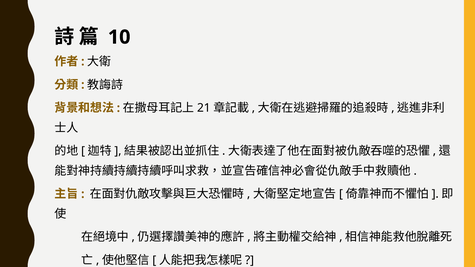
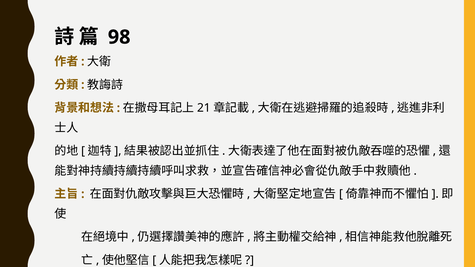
10: 10 -> 98 (119, 37)
